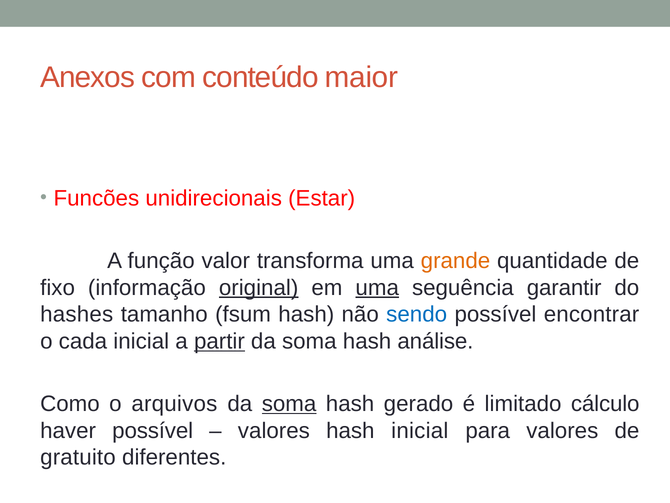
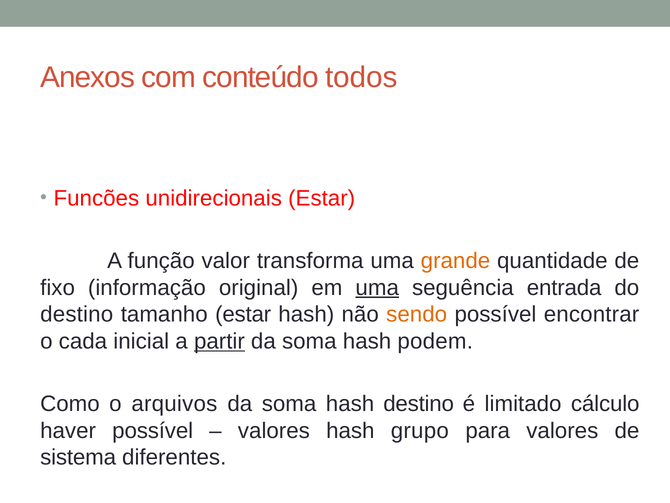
maior: maior -> todos (361, 77)
original underline: present -> none (259, 287)
garantir: garantir -> entrada (564, 287)
hashes: hashes -> destino (77, 314)
tamanho fsum: fsum -> estar (243, 314)
sendo colour: blue -> orange (417, 314)
análise: análise -> podem (435, 341)
soma underline: present -> none (289, 404)
hash gerado: gerado -> destino (419, 404)
hash inicial: inicial -> grupo (420, 430)
gratuito: gratuito -> sistema (78, 457)
